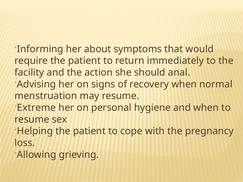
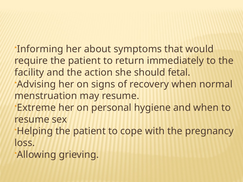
anal: anal -> fetal (179, 73)
